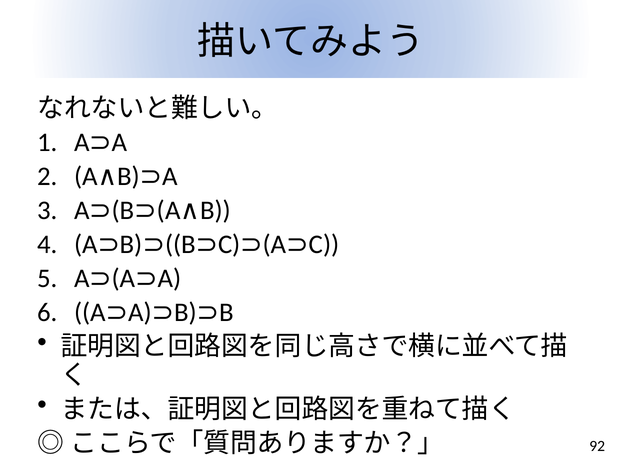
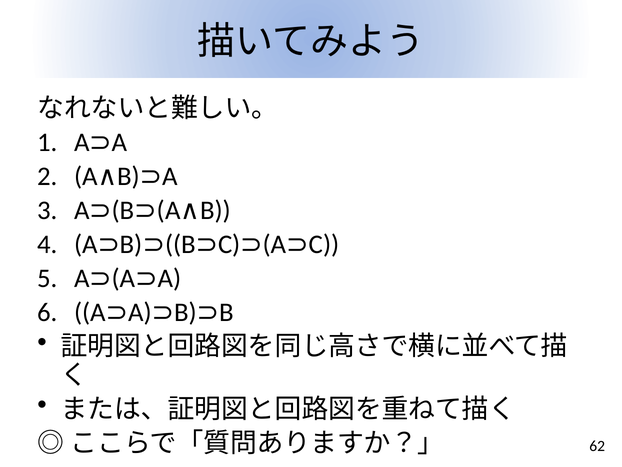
92: 92 -> 62 (597, 445)
